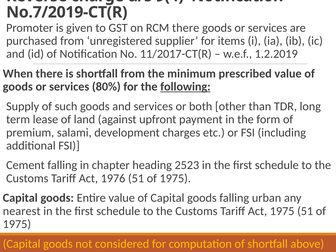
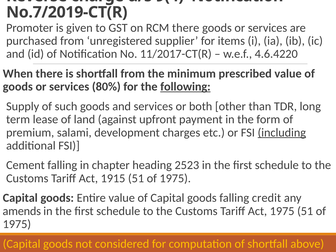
1.2.2019: 1.2.2019 -> 4.6.4220 (276, 54)
including underline: none -> present (282, 133)
1976: 1976 -> 1915 (113, 178)
urban: urban -> credit (267, 198)
nearest: nearest -> amends (22, 211)
